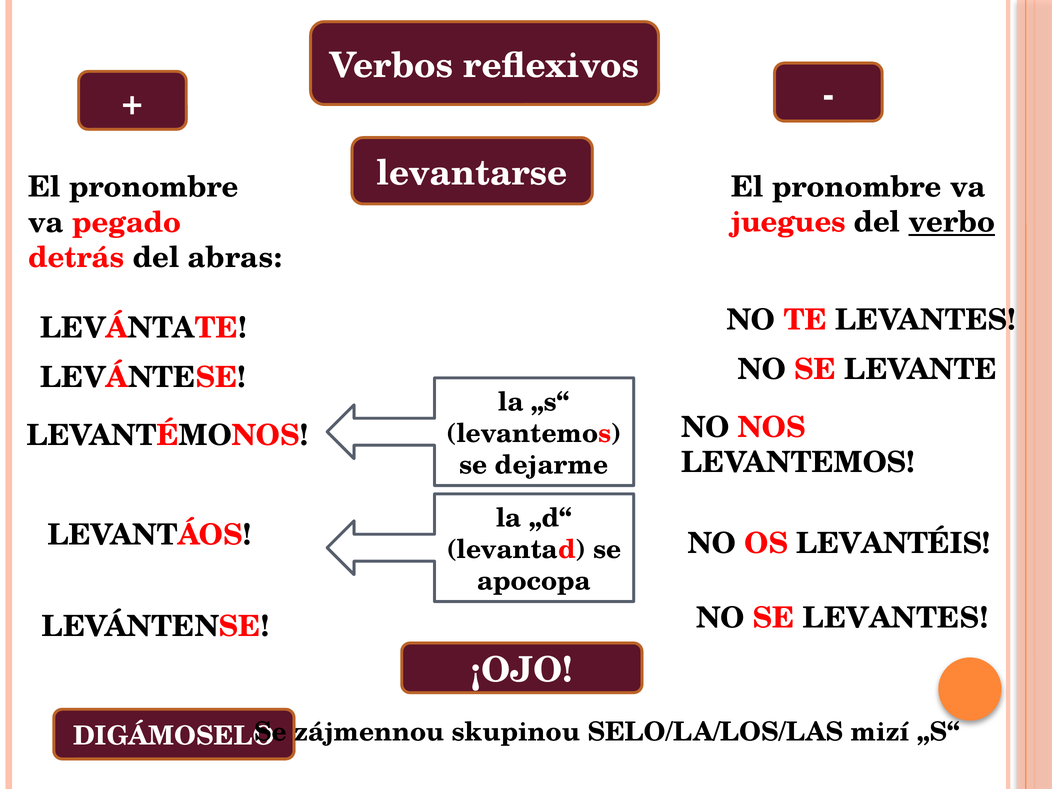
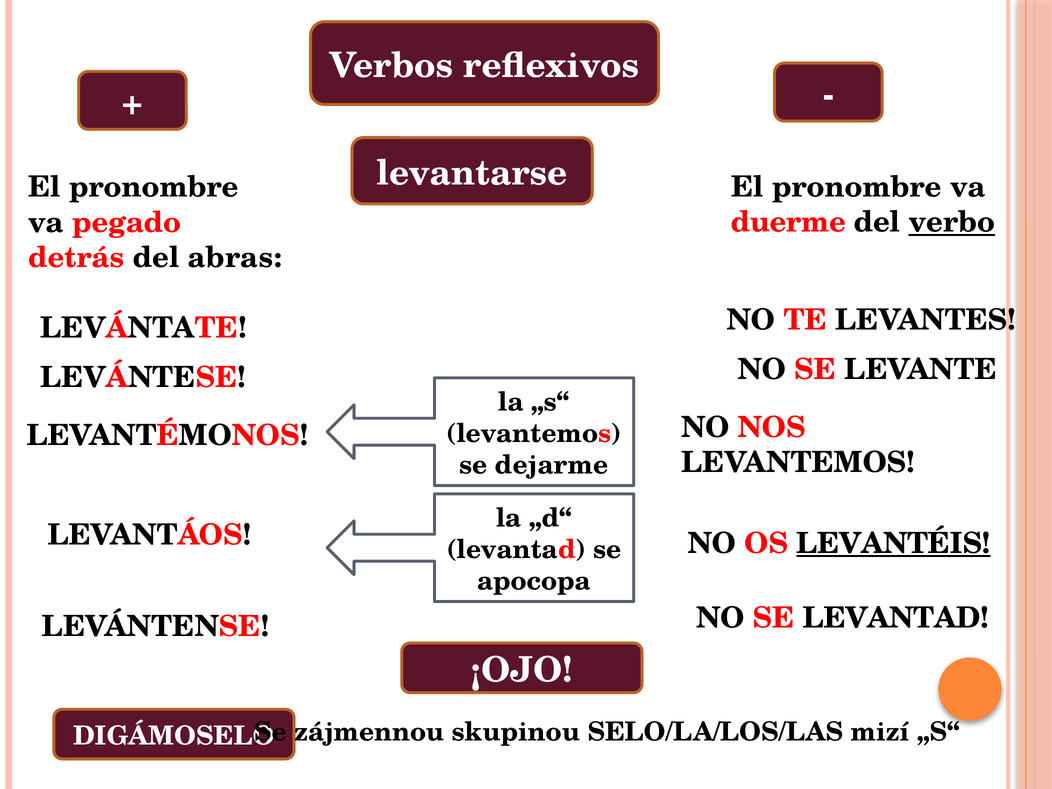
juegues: juegues -> duerme (788, 222)
LEVANTÉIS underline: none -> present (893, 544)
SE LEVANTES: LEVANTES -> LEVANTAD (896, 618)
